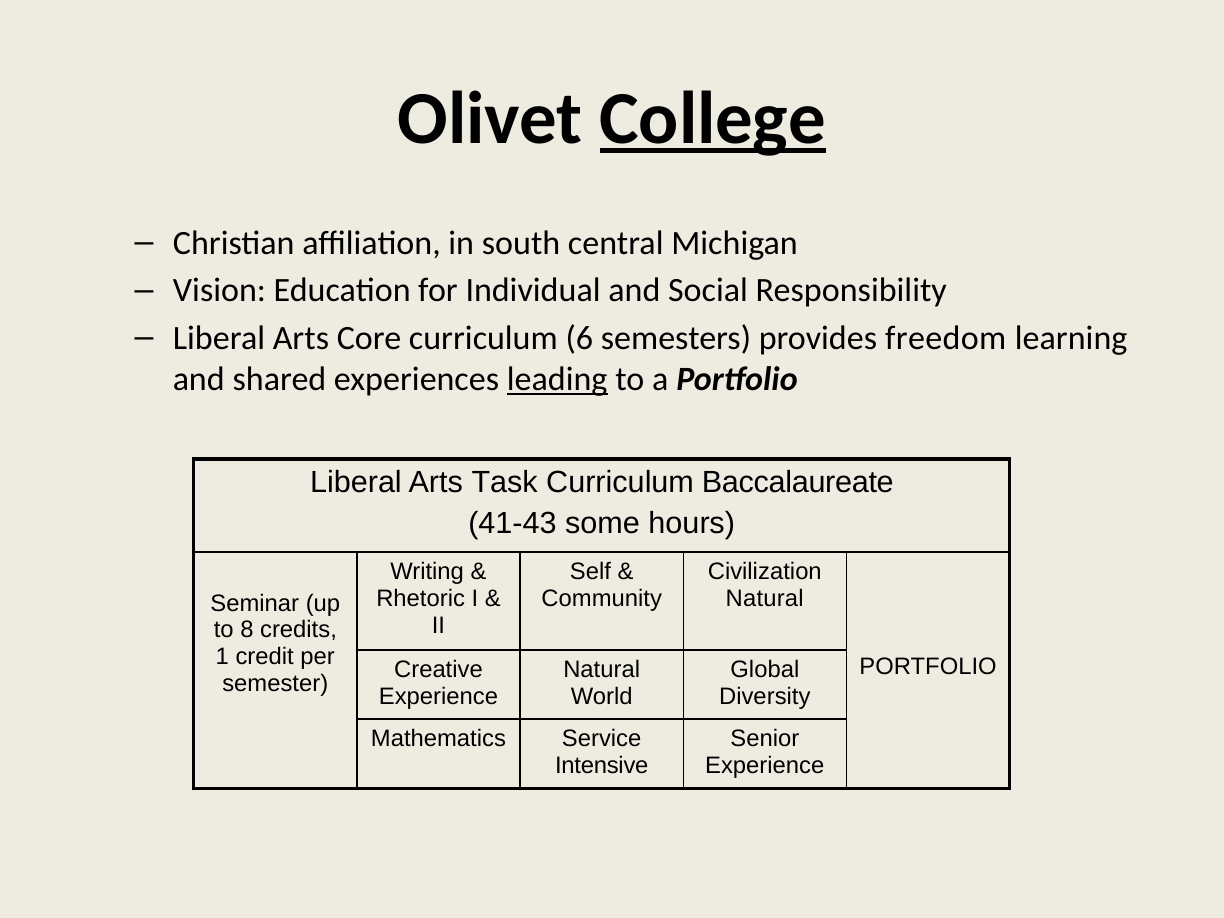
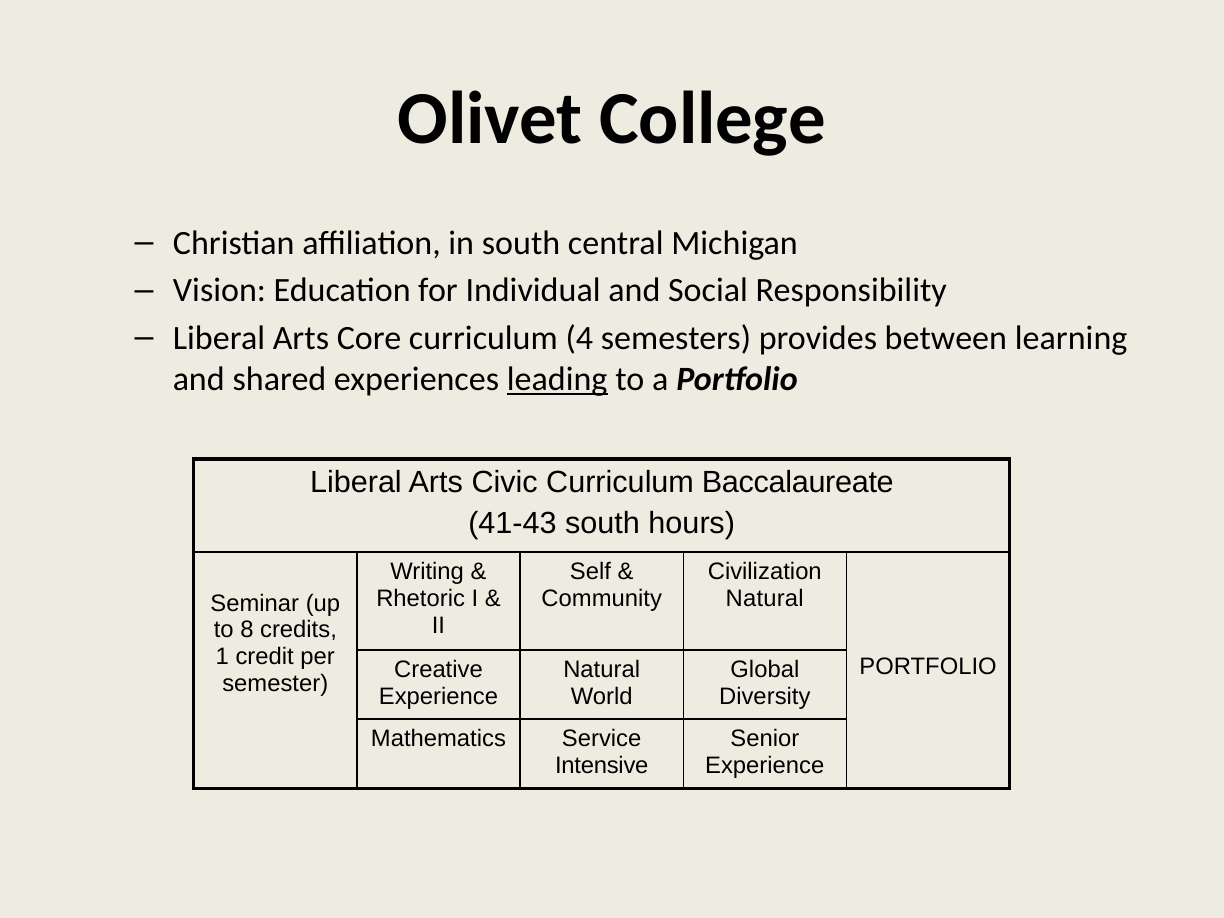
College underline: present -> none (713, 118)
6: 6 -> 4 (579, 338)
freedom: freedom -> between (946, 338)
Task: Task -> Civic (505, 483)
41-43 some: some -> south (603, 523)
